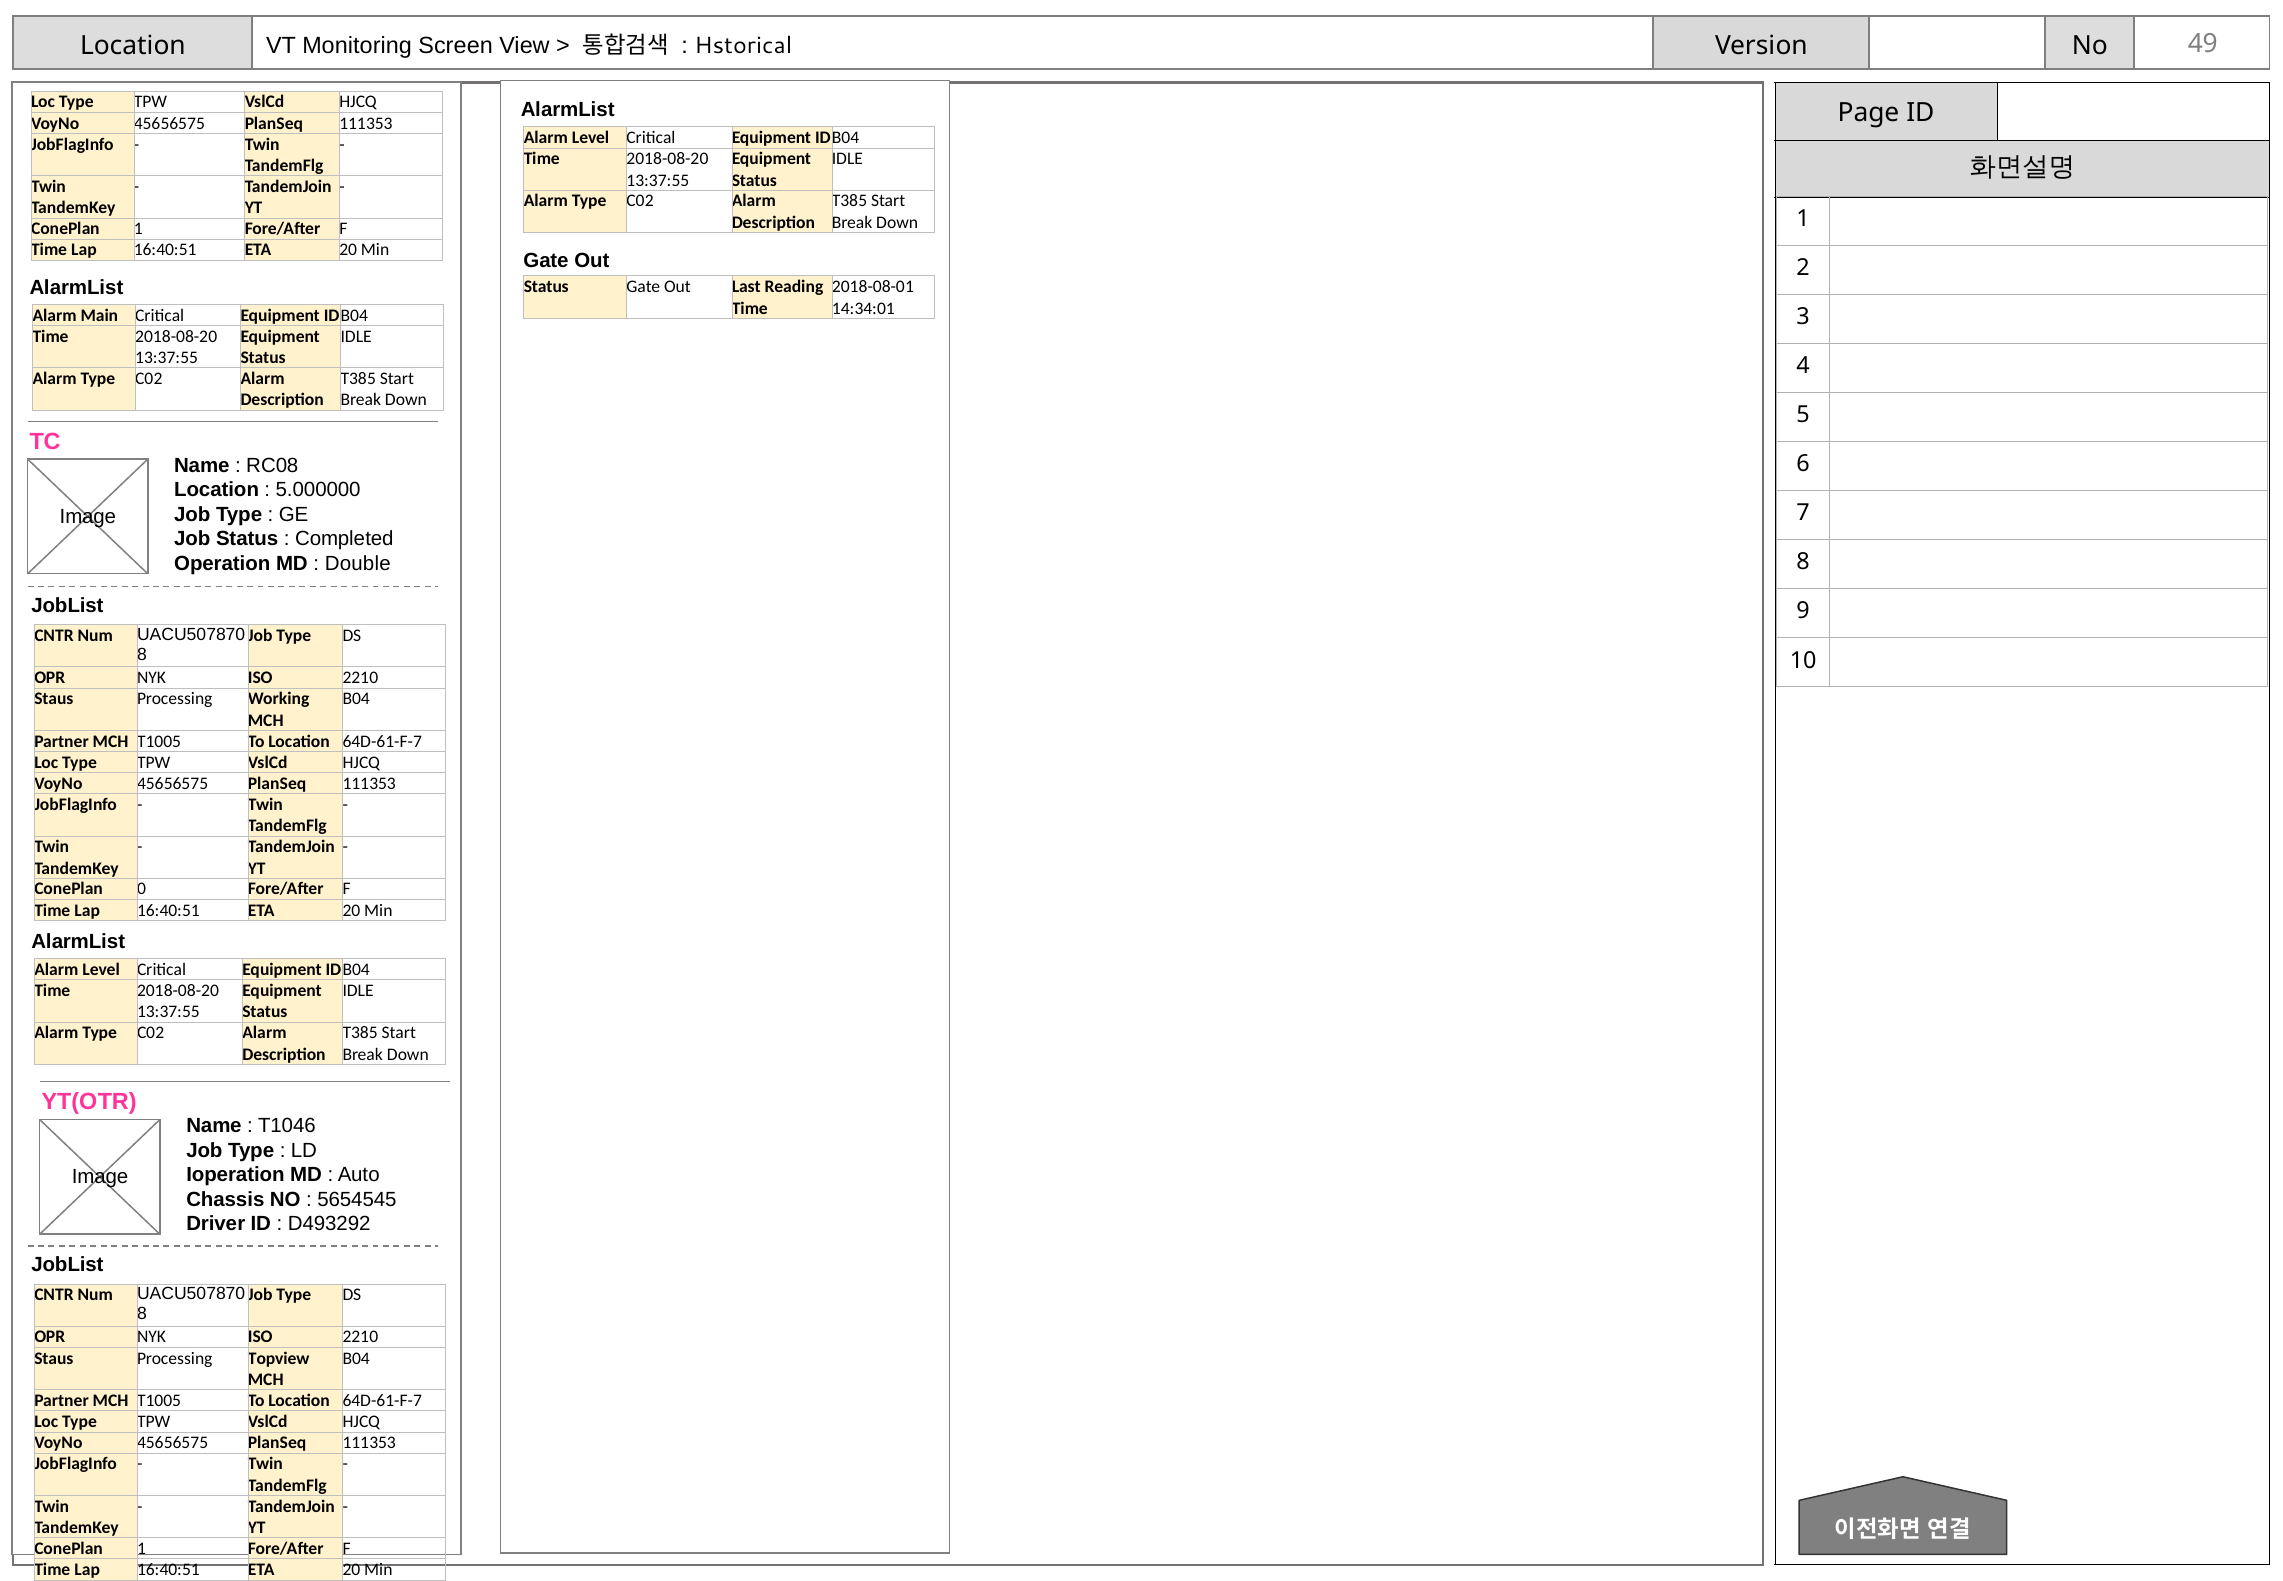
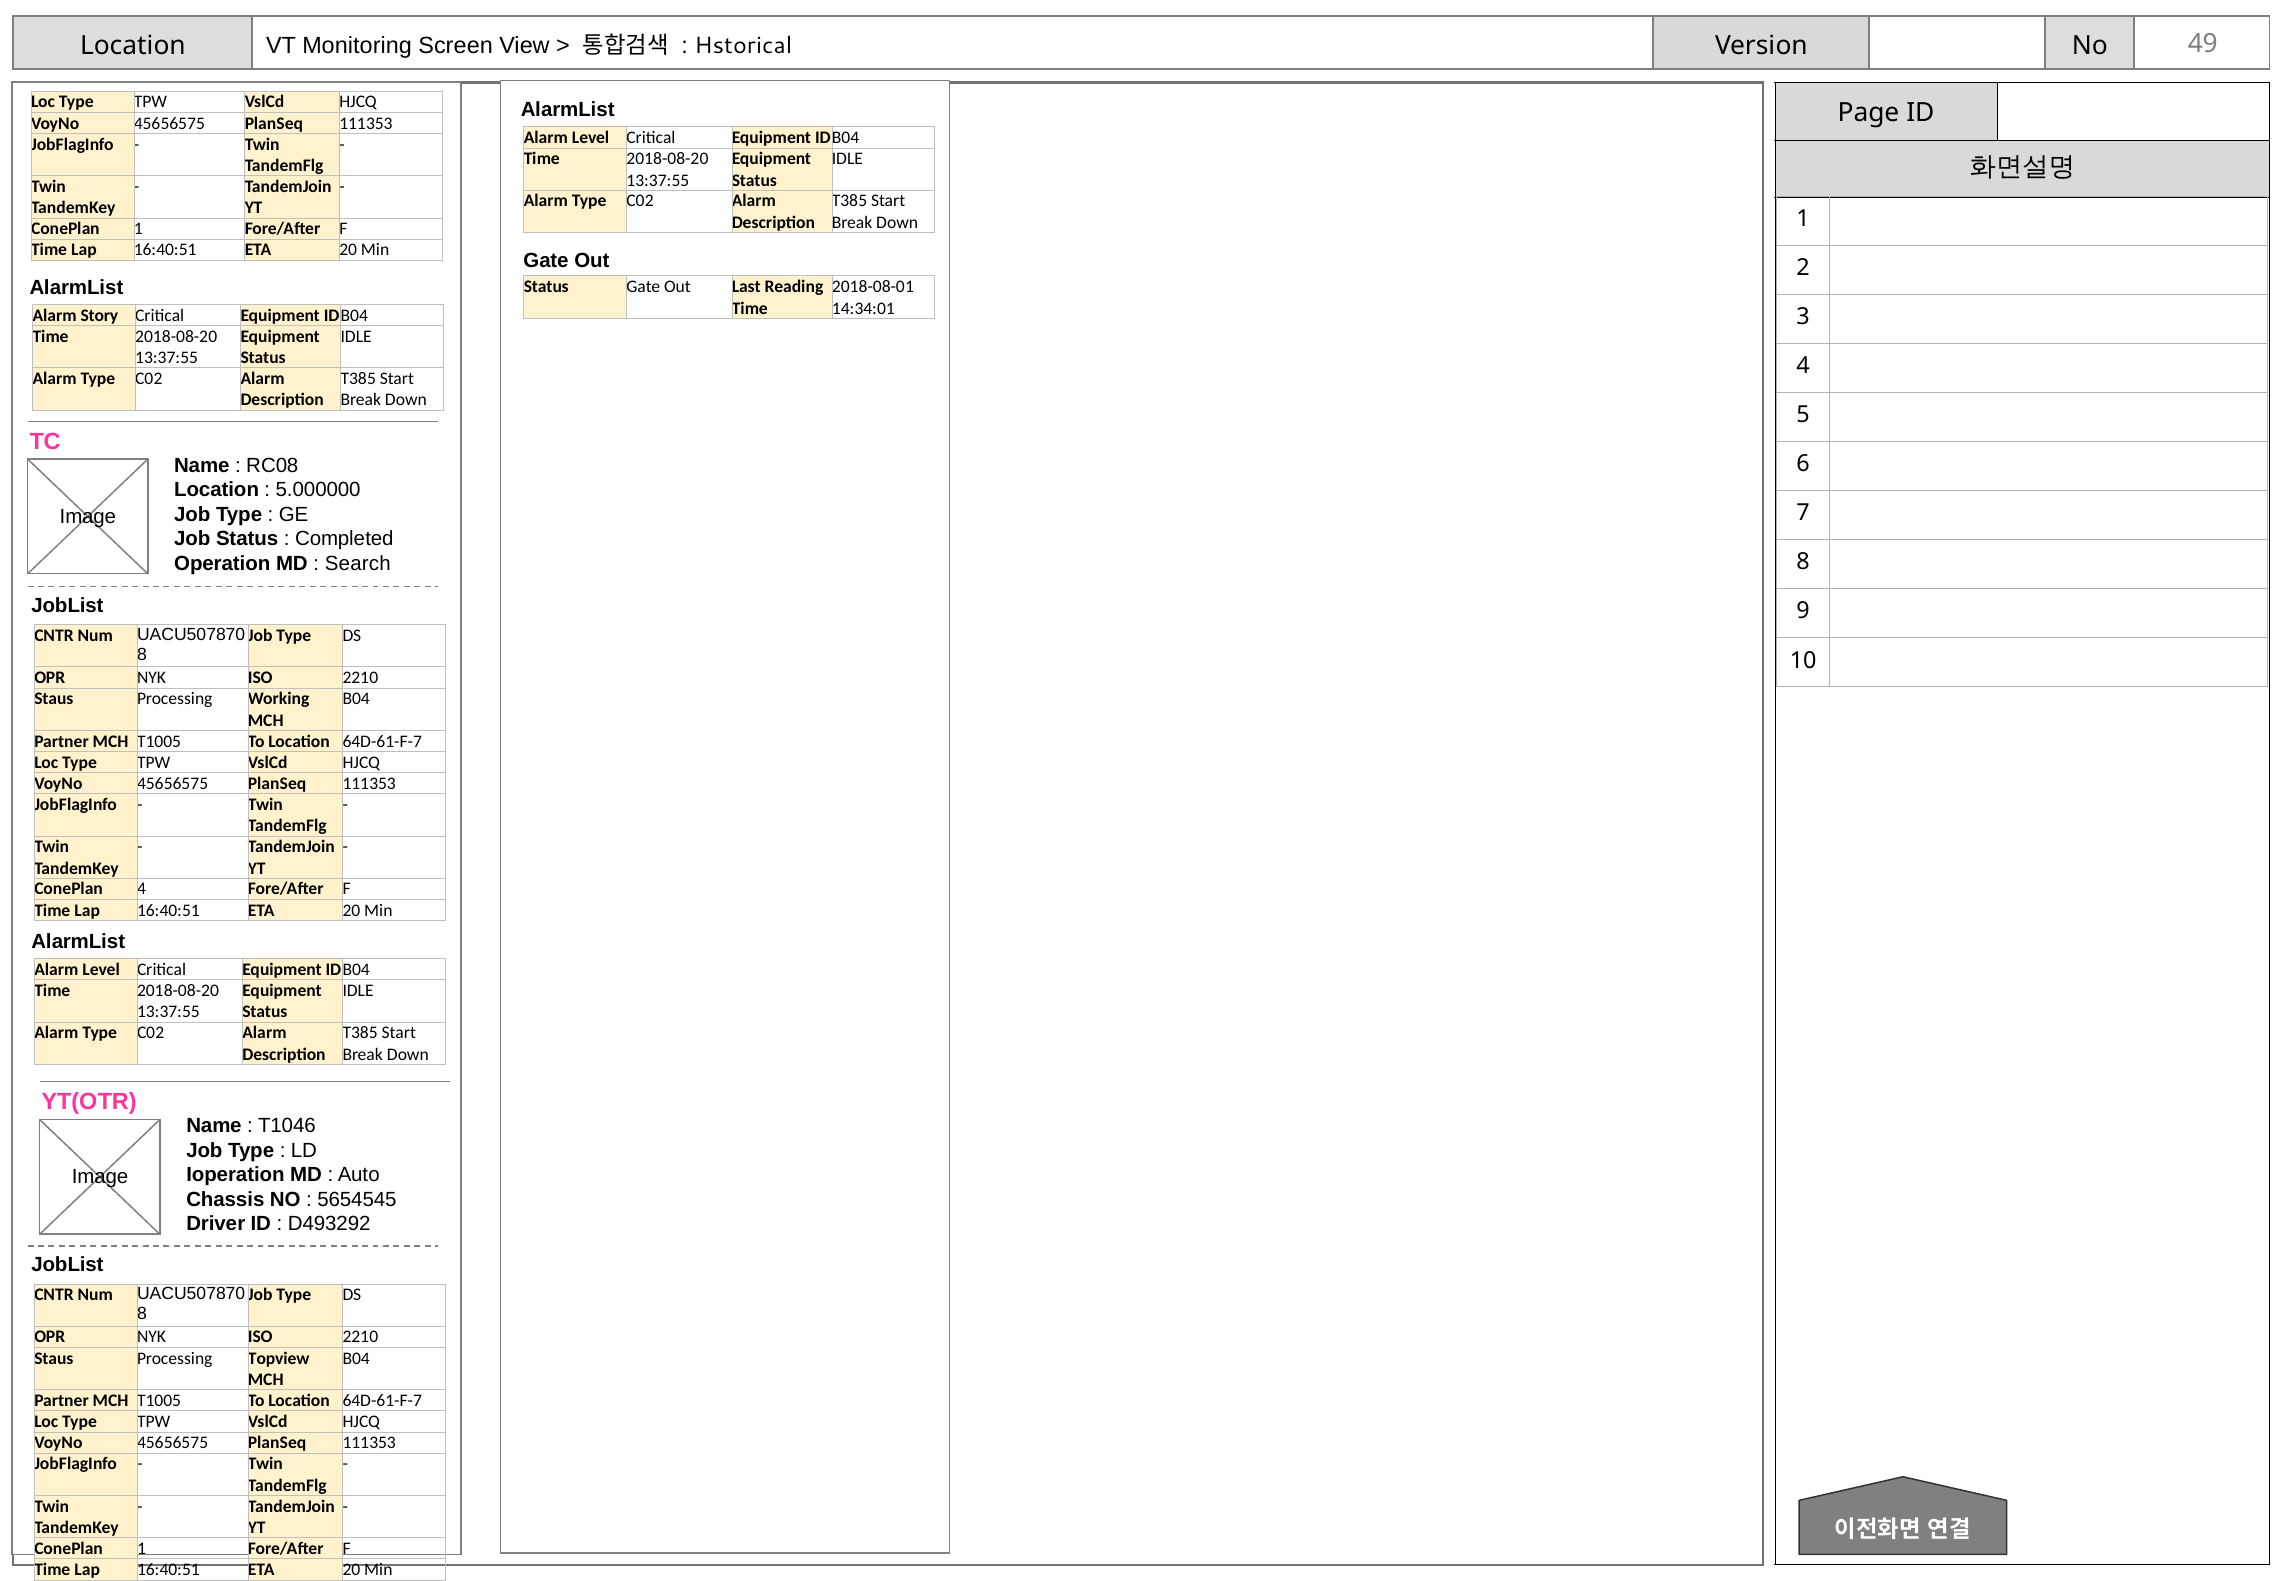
Main: Main -> Story (99, 315)
Double: Double -> Search (358, 563)
ConePlan 0: 0 -> 4 (142, 889)
